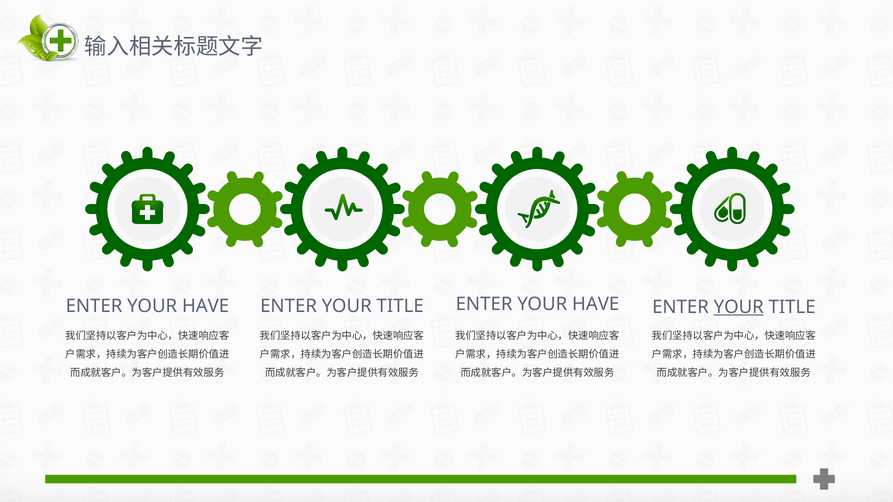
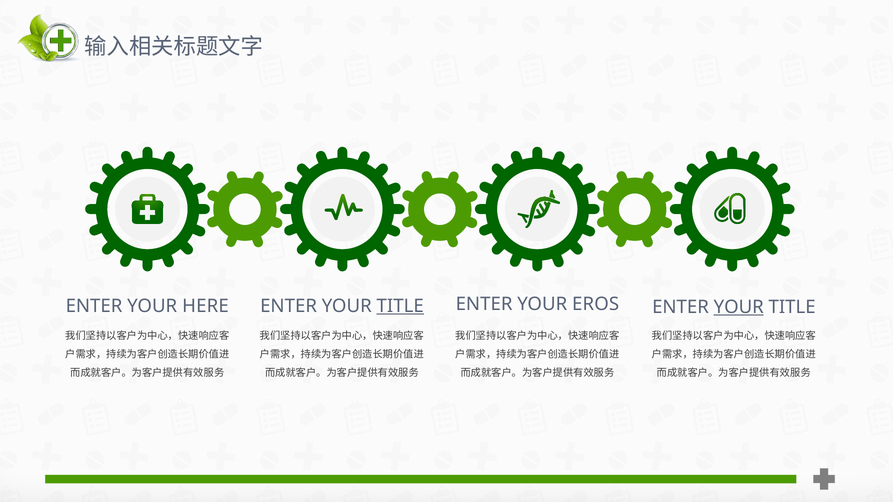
HAVE: HAVE -> EROS (596, 305)
HAVE: HAVE -> HERE (206, 306)
TITLE underline: none -> present (400, 306)
